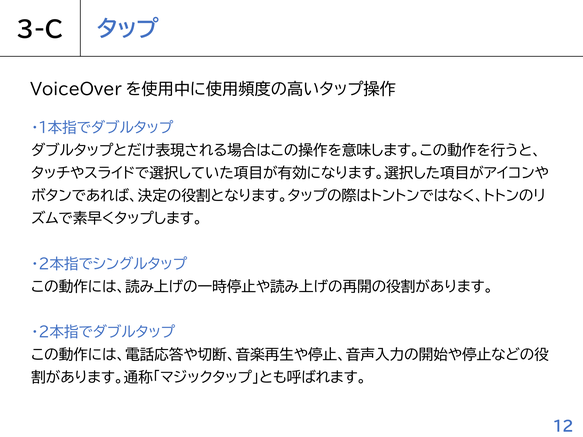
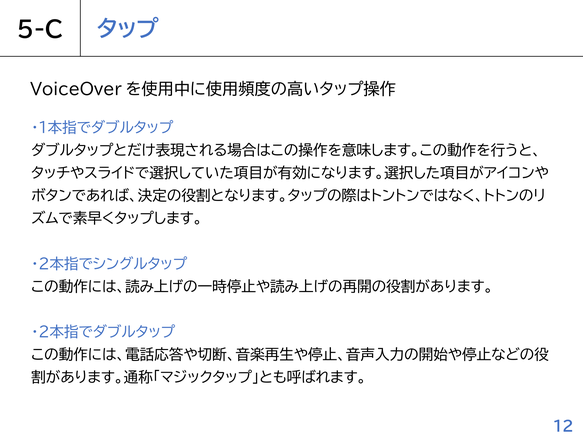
3-C: 3-C -> 5-C (40, 30)
